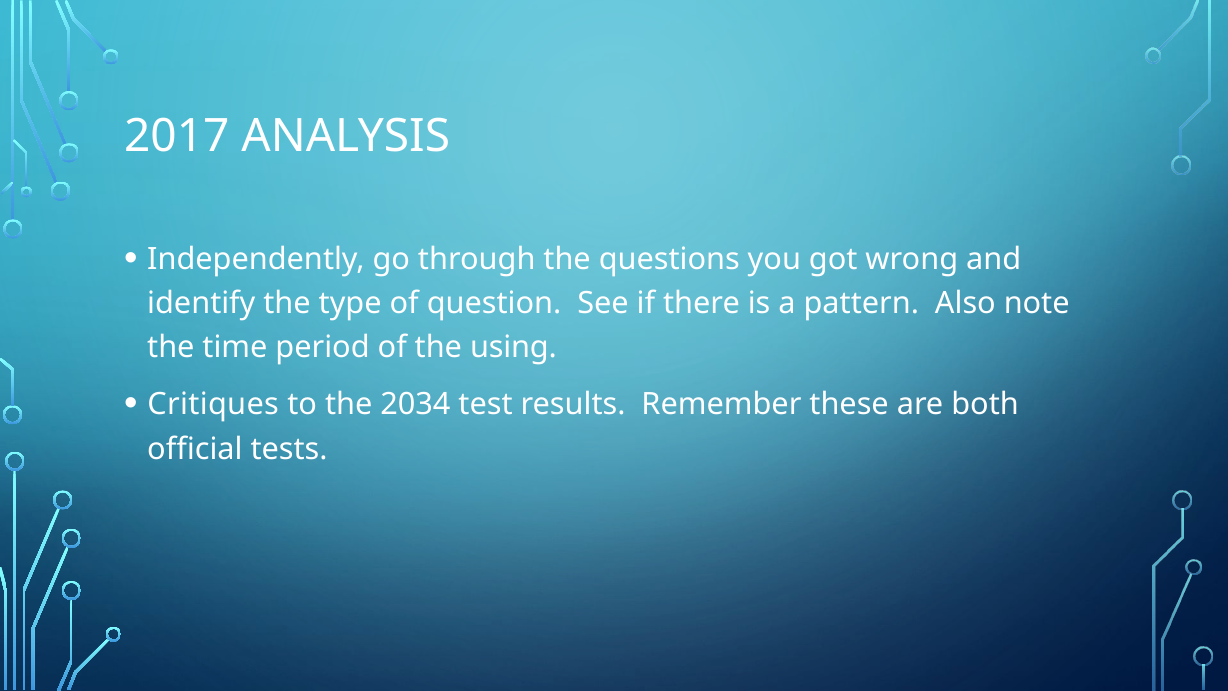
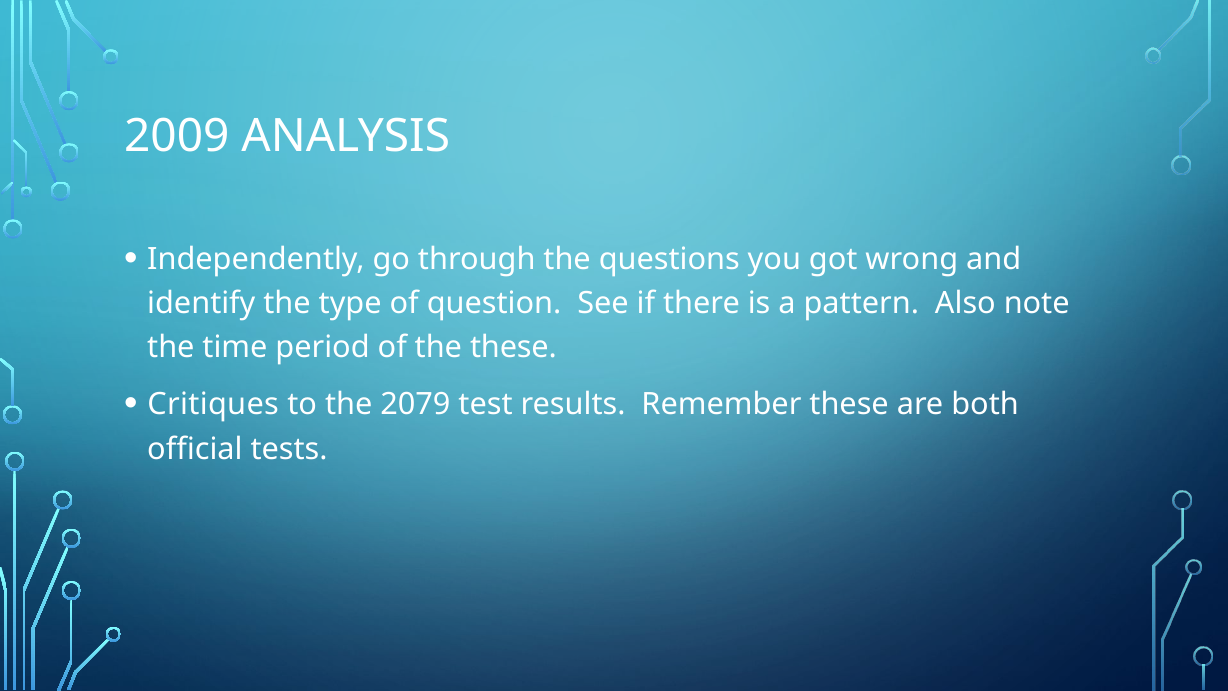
2017: 2017 -> 2009 (177, 136)
the using: using -> these (513, 348)
2034: 2034 -> 2079 (415, 405)
